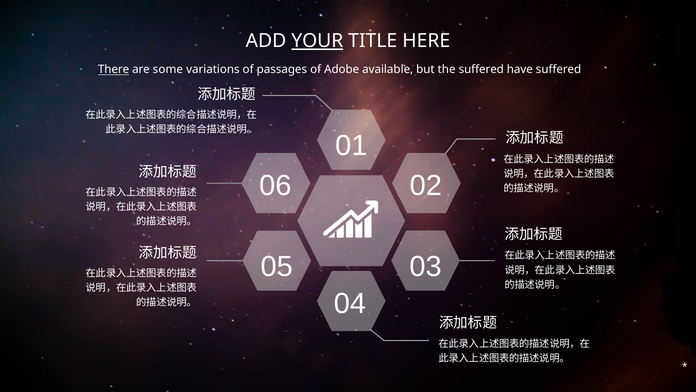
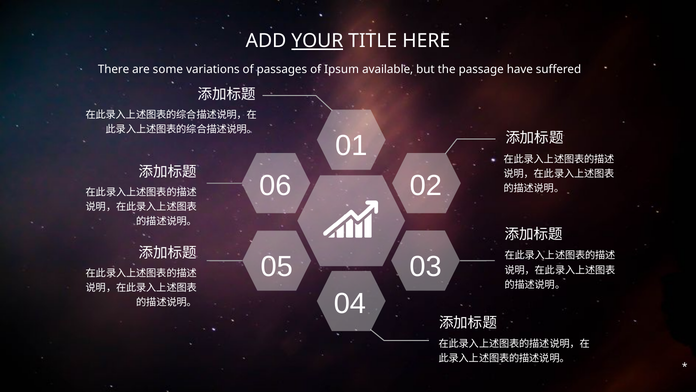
There underline: present -> none (114, 70)
Adobe: Adobe -> Ipsum (342, 70)
the suffered: suffered -> passage (481, 70)
